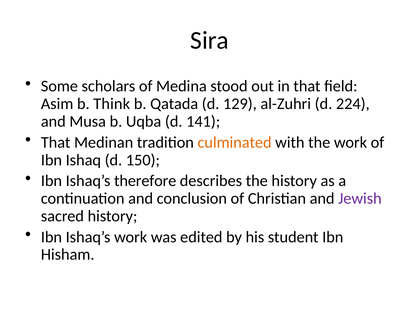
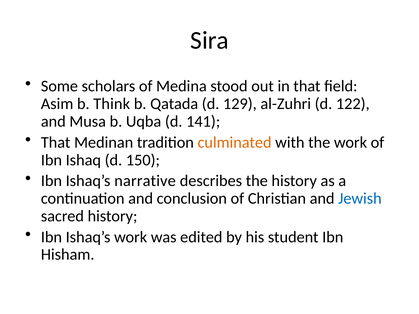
224: 224 -> 122 (353, 104)
therefore: therefore -> narrative (145, 181)
Jewish colour: purple -> blue (360, 199)
